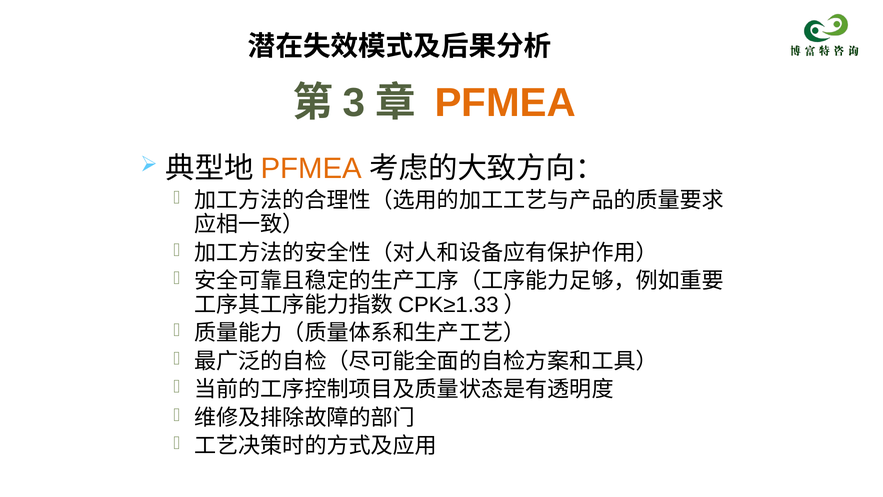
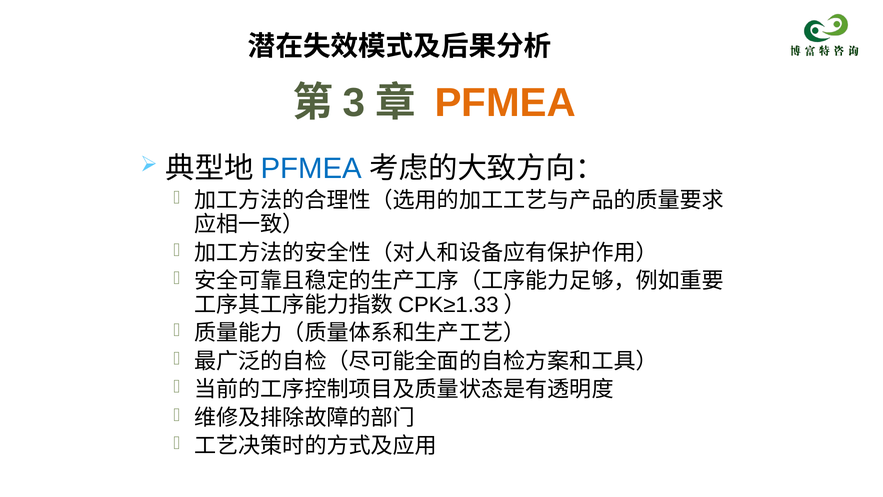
PFMEA colour: orange -> blue (311, 168)
